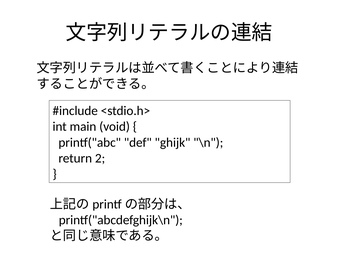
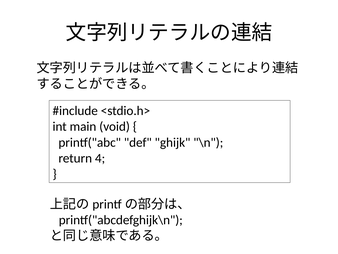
2: 2 -> 4 (100, 158)
